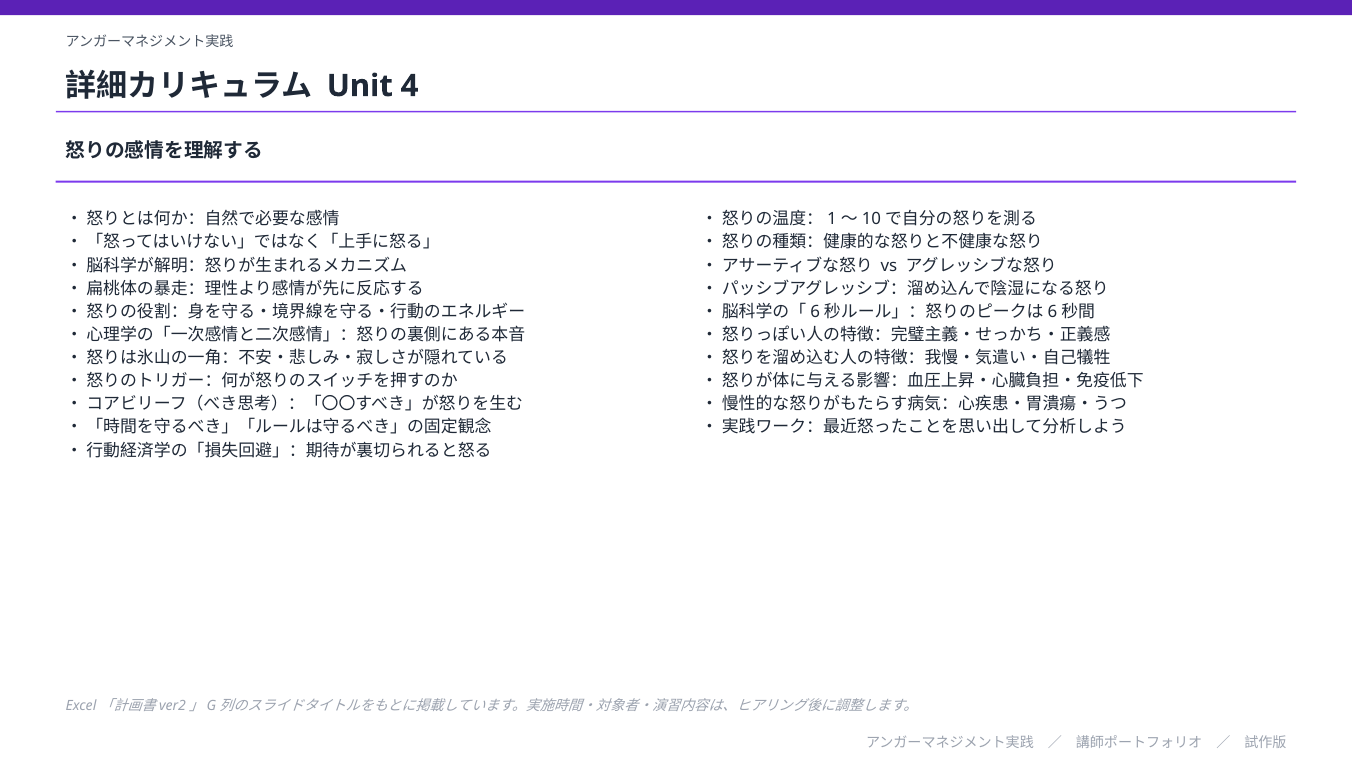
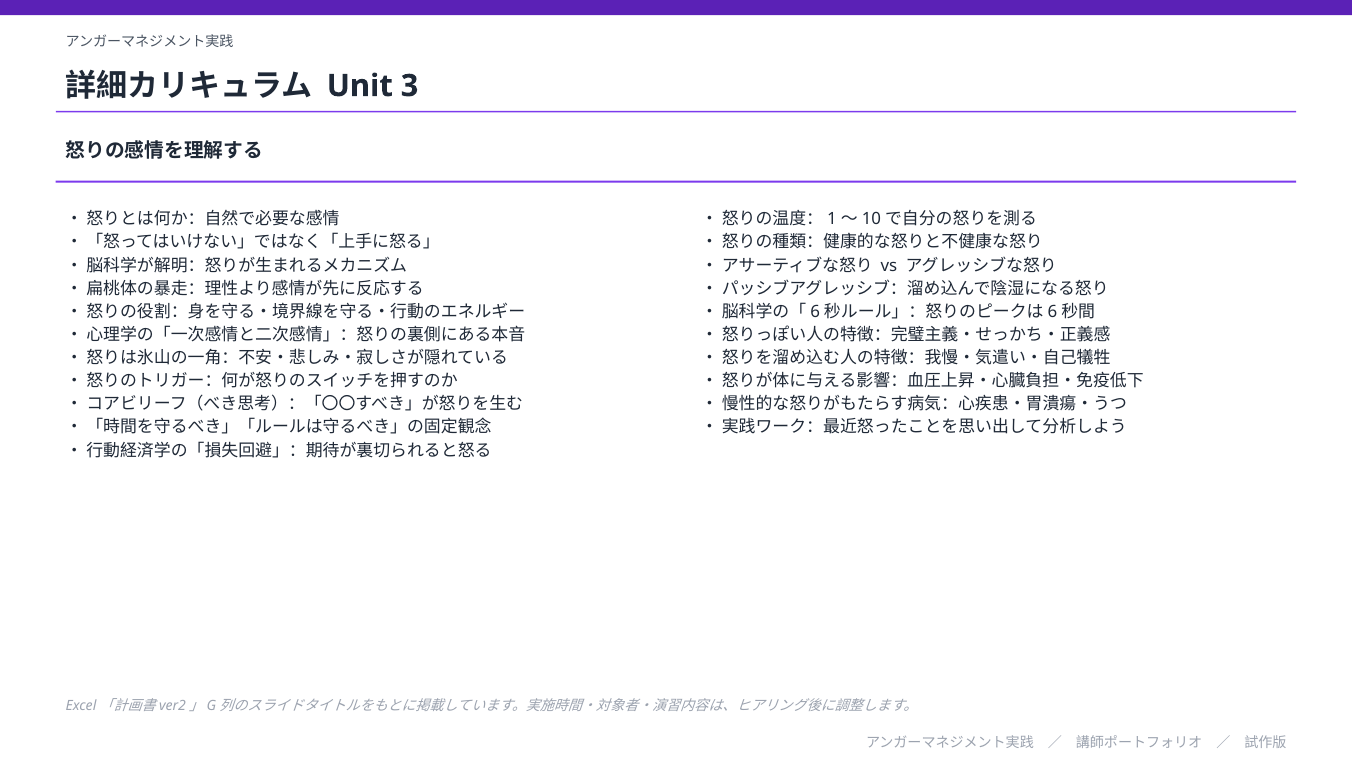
4: 4 -> 3 (410, 86)
